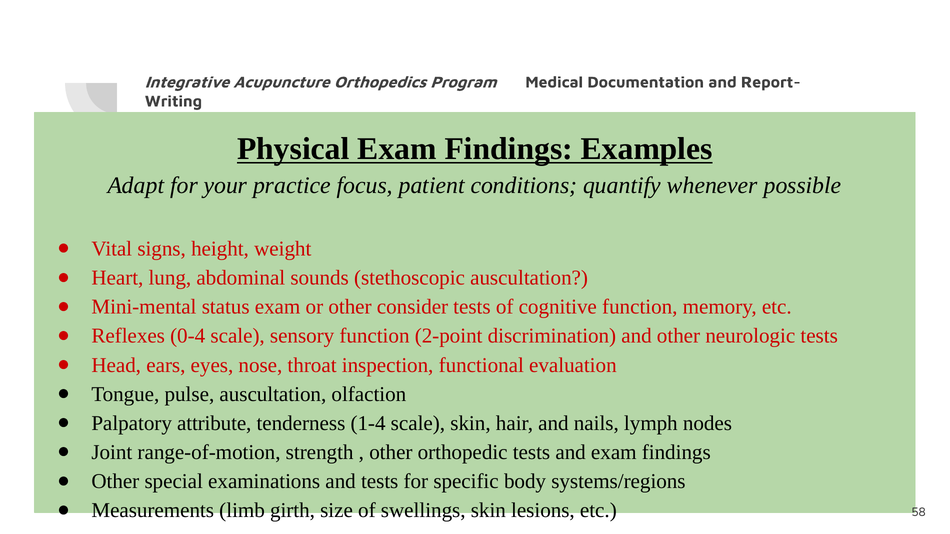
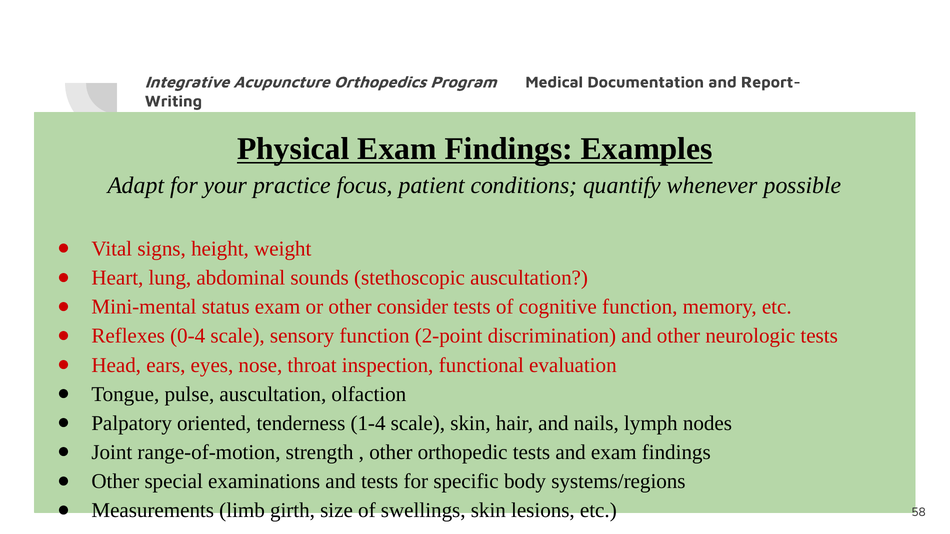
attribute: attribute -> oriented (214, 424)
